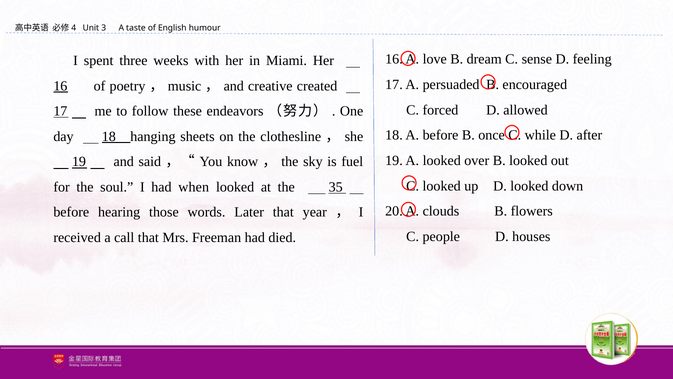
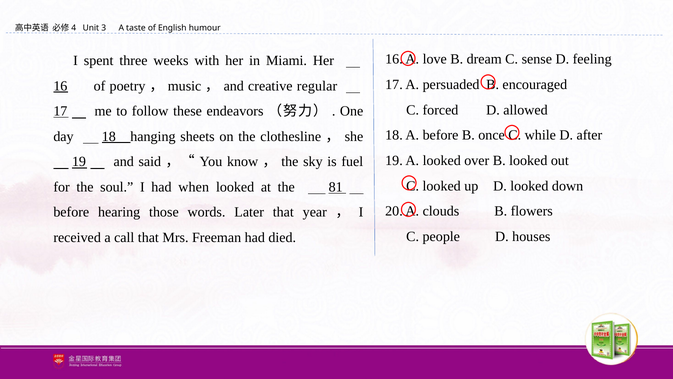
created: created -> regular (317, 86)
35: 35 -> 81 (336, 187)
